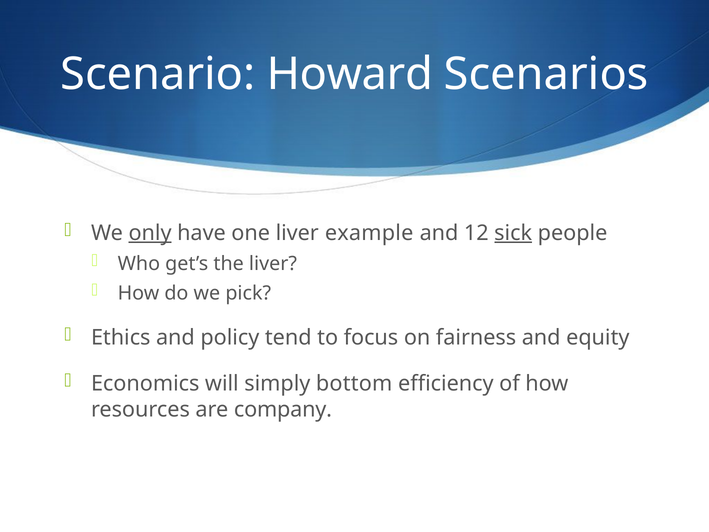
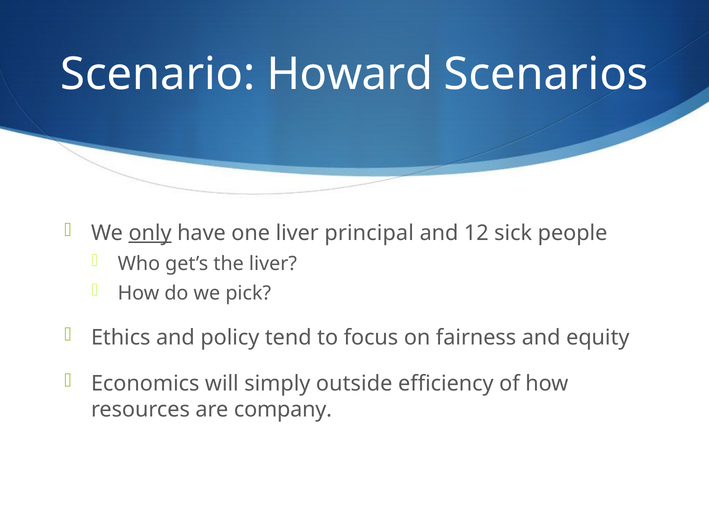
example: example -> principal (369, 233)
sick underline: present -> none (513, 233)
bottom: bottom -> outside (354, 383)
